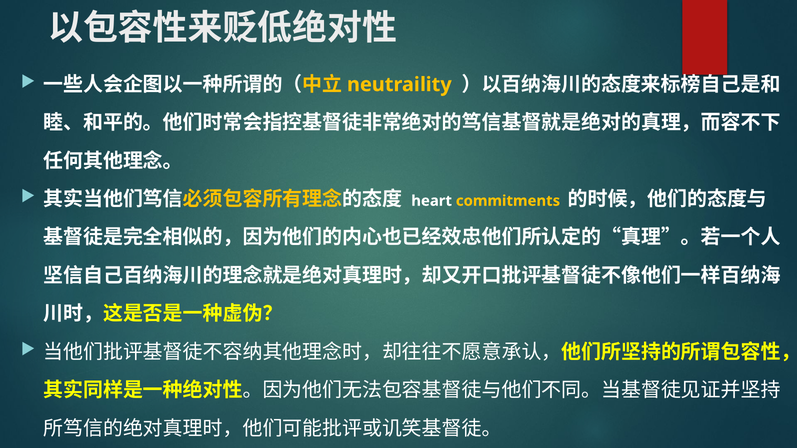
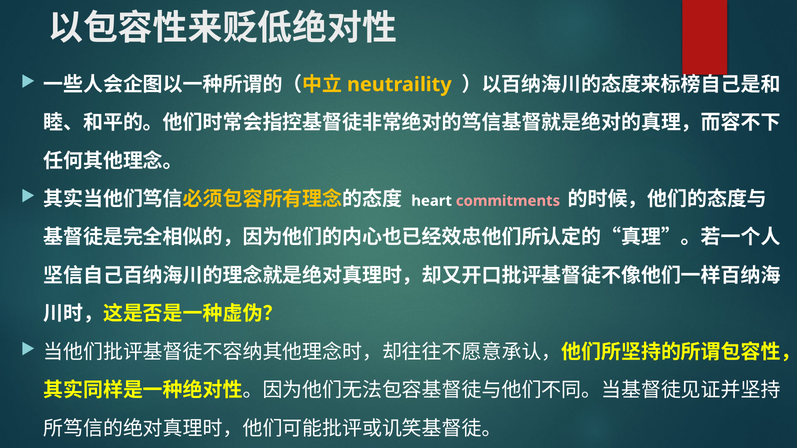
commitments colour: yellow -> pink (508, 201)
